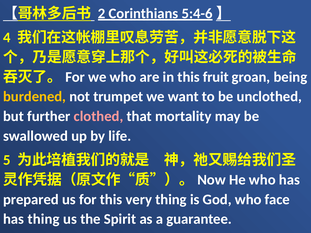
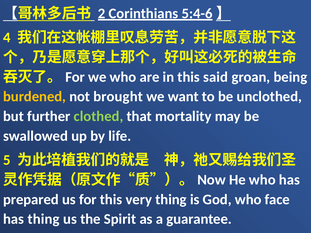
fruit: fruit -> said (216, 77)
trumpet: trumpet -> brought (118, 97)
clothed colour: pink -> light green (99, 116)
